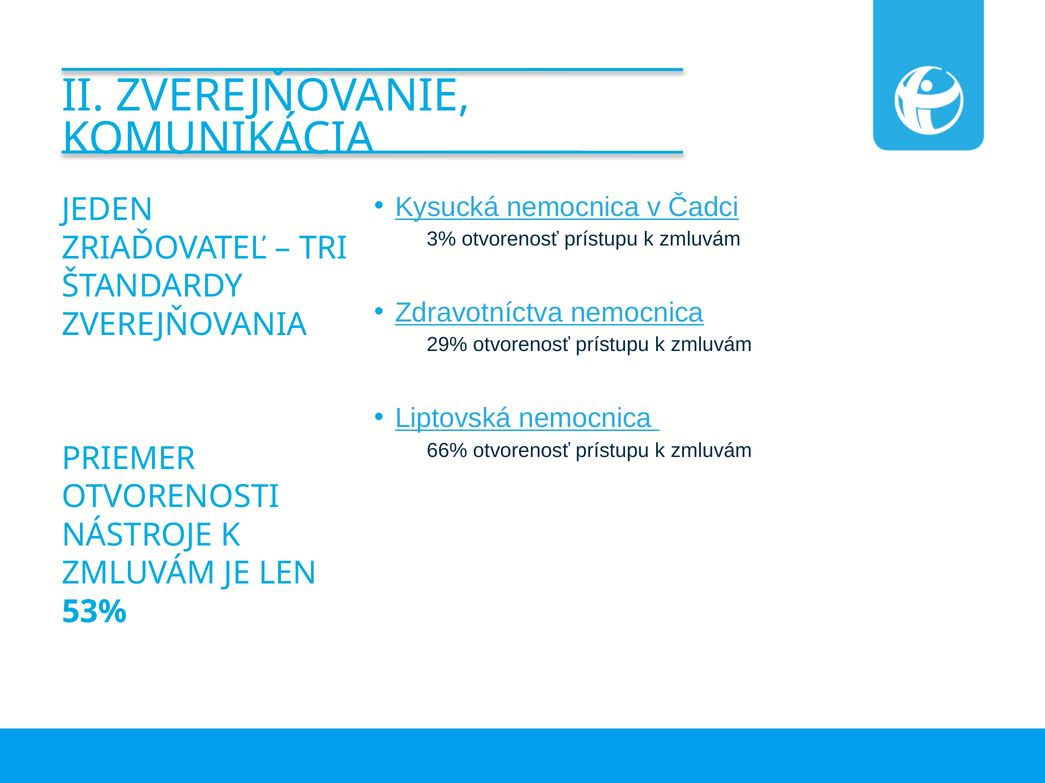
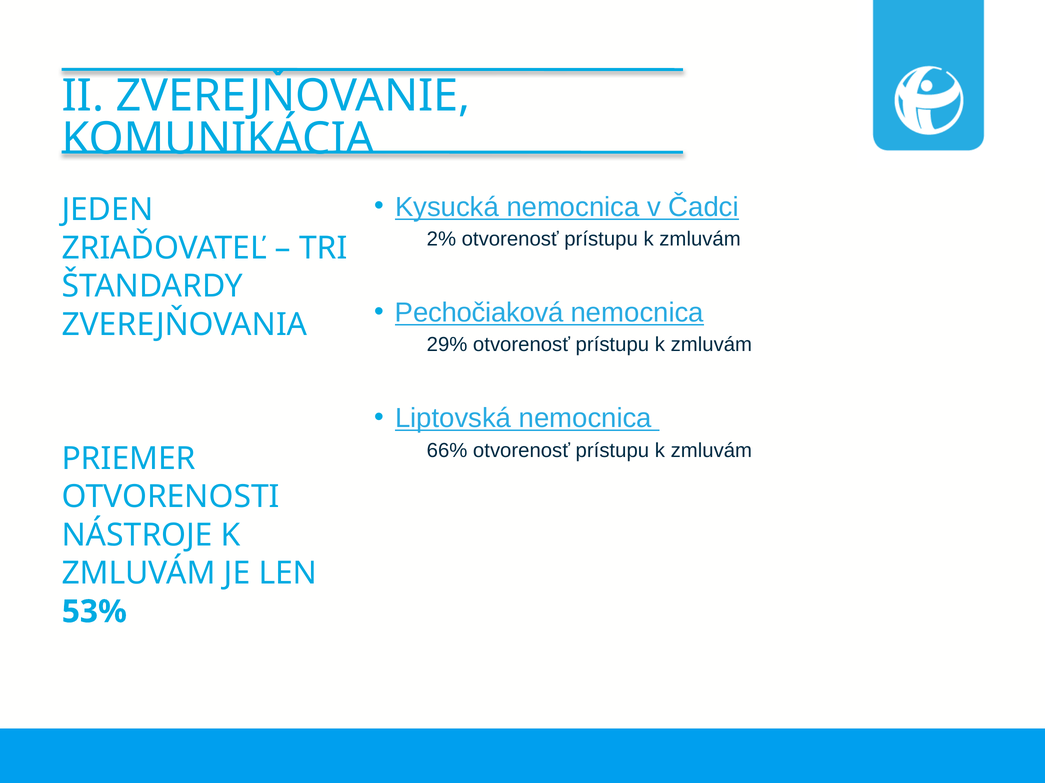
3%: 3% -> 2% (441, 239)
Zdravotníctva: Zdravotníctva -> Pechočiaková (479, 313)
